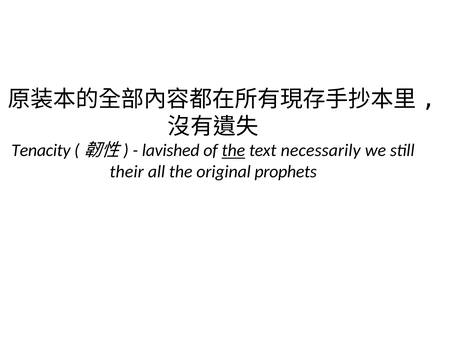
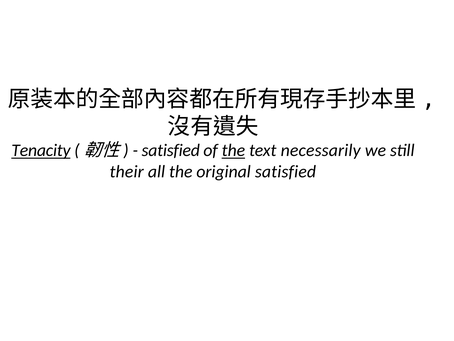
Tenacity underline: none -> present (41, 150)
lavished: lavished -> satisfied (171, 150)
original prophets: prophets -> satisfied (285, 171)
